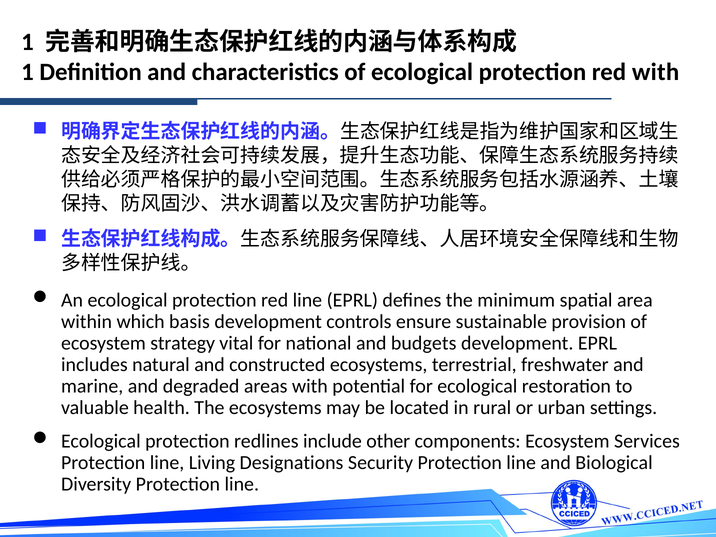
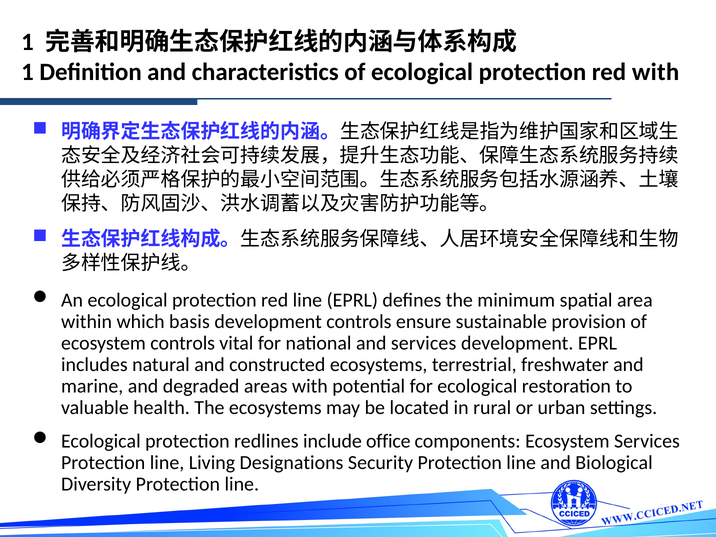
ecosystem strategy: strategy -> controls (183, 343)
and budgets: budgets -> services (424, 343)
other: other -> office (388, 441)
